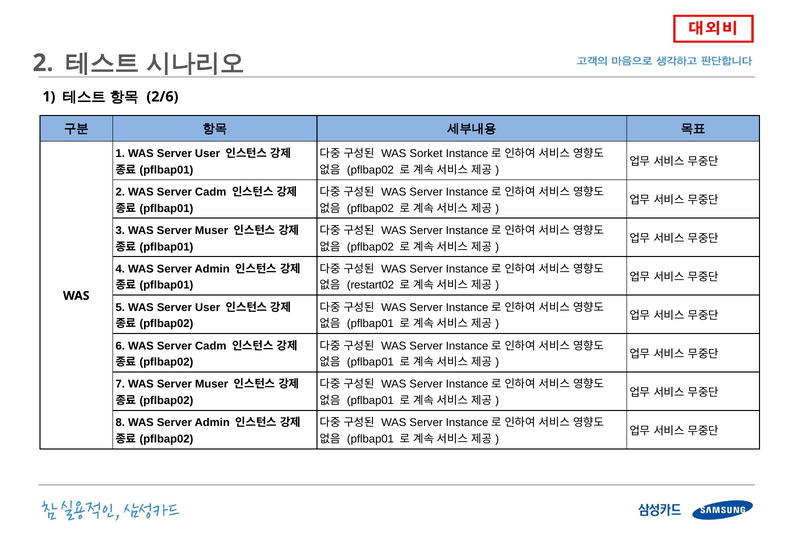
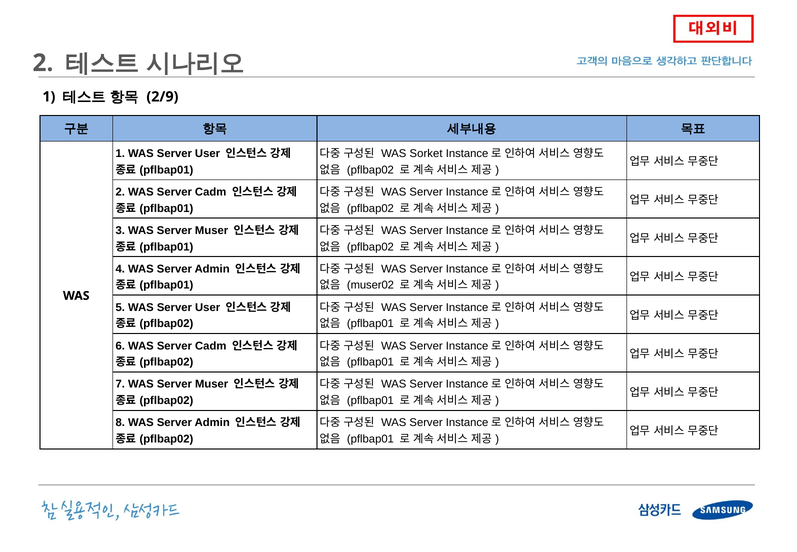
2/6: 2/6 -> 2/9 (162, 97)
restart02: restart02 -> muser02 (370, 285)
